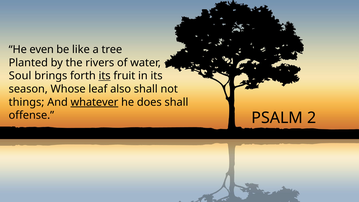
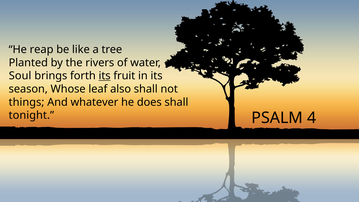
even: even -> reap (42, 49)
whatever underline: present -> none (94, 102)
offense: offense -> tonight (31, 115)
2: 2 -> 4 (312, 118)
